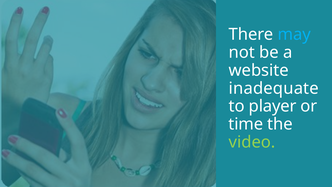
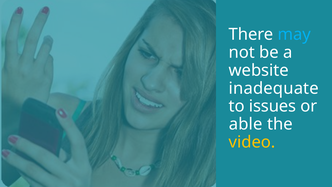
player: player -> issues (273, 106)
time: time -> able (246, 124)
video colour: light green -> yellow (252, 142)
